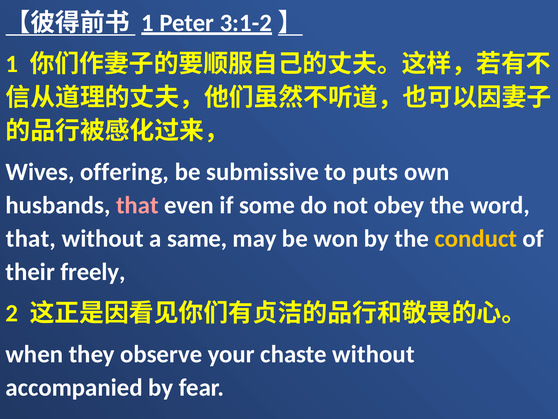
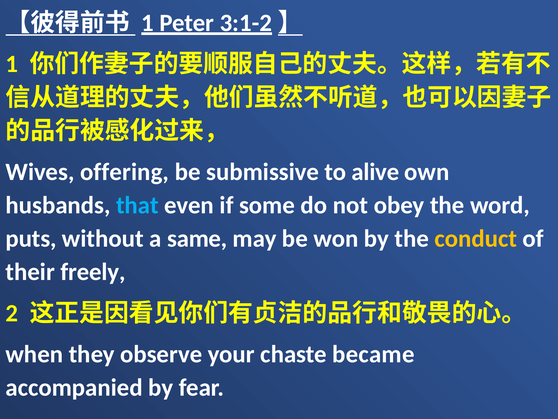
puts: puts -> alive (375, 172)
that colour: pink -> light blue (137, 205)
that: that -> puts (31, 238)
chaste without: without -> became (373, 354)
